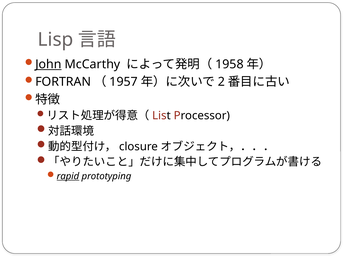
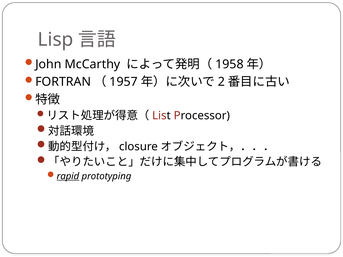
John underline: present -> none (48, 64)
